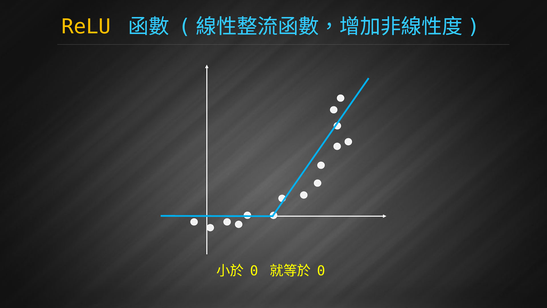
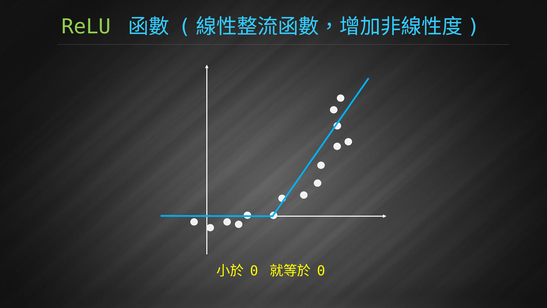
ReLU colour: yellow -> light green (86, 27)
